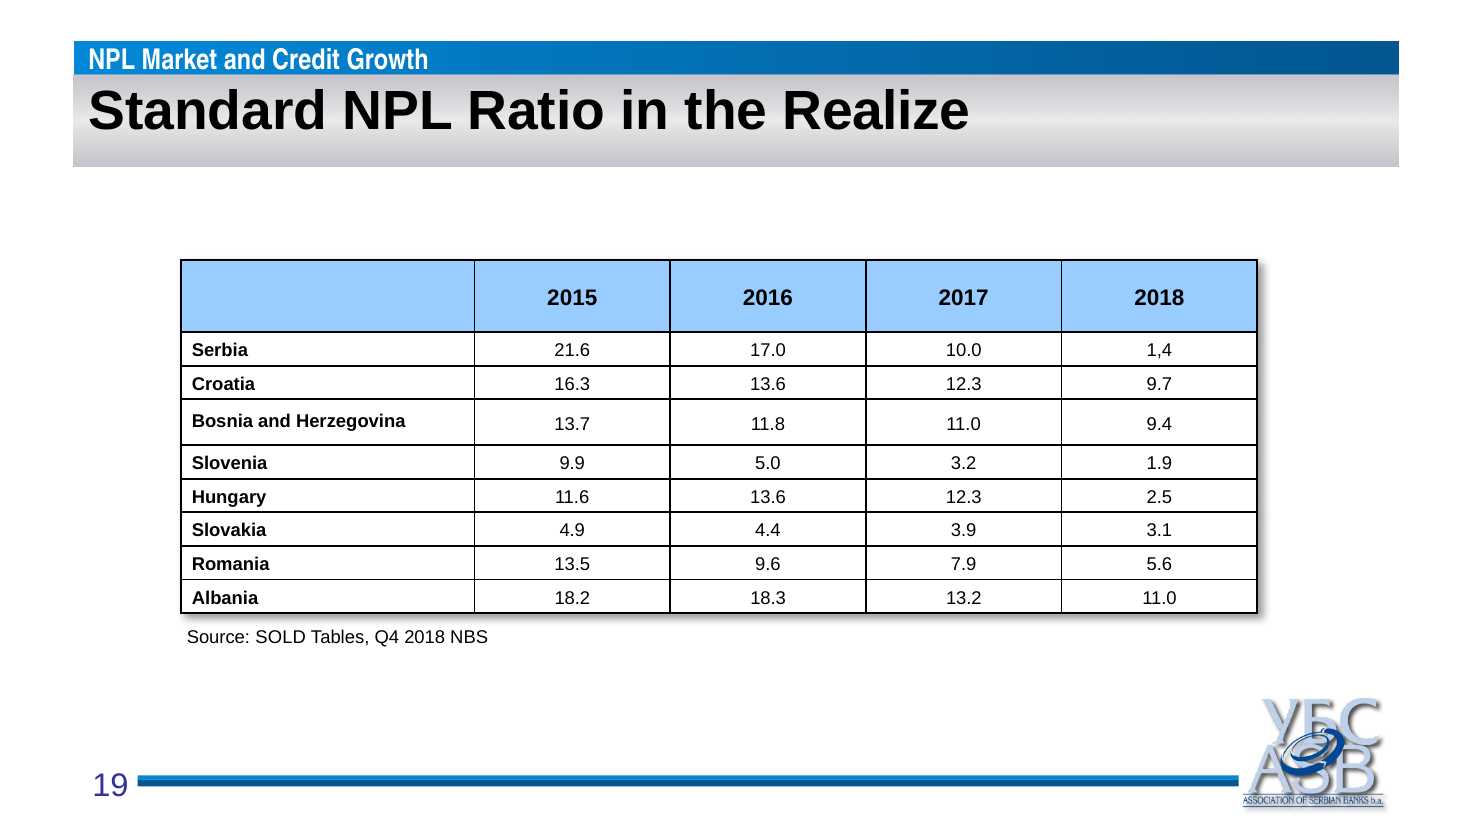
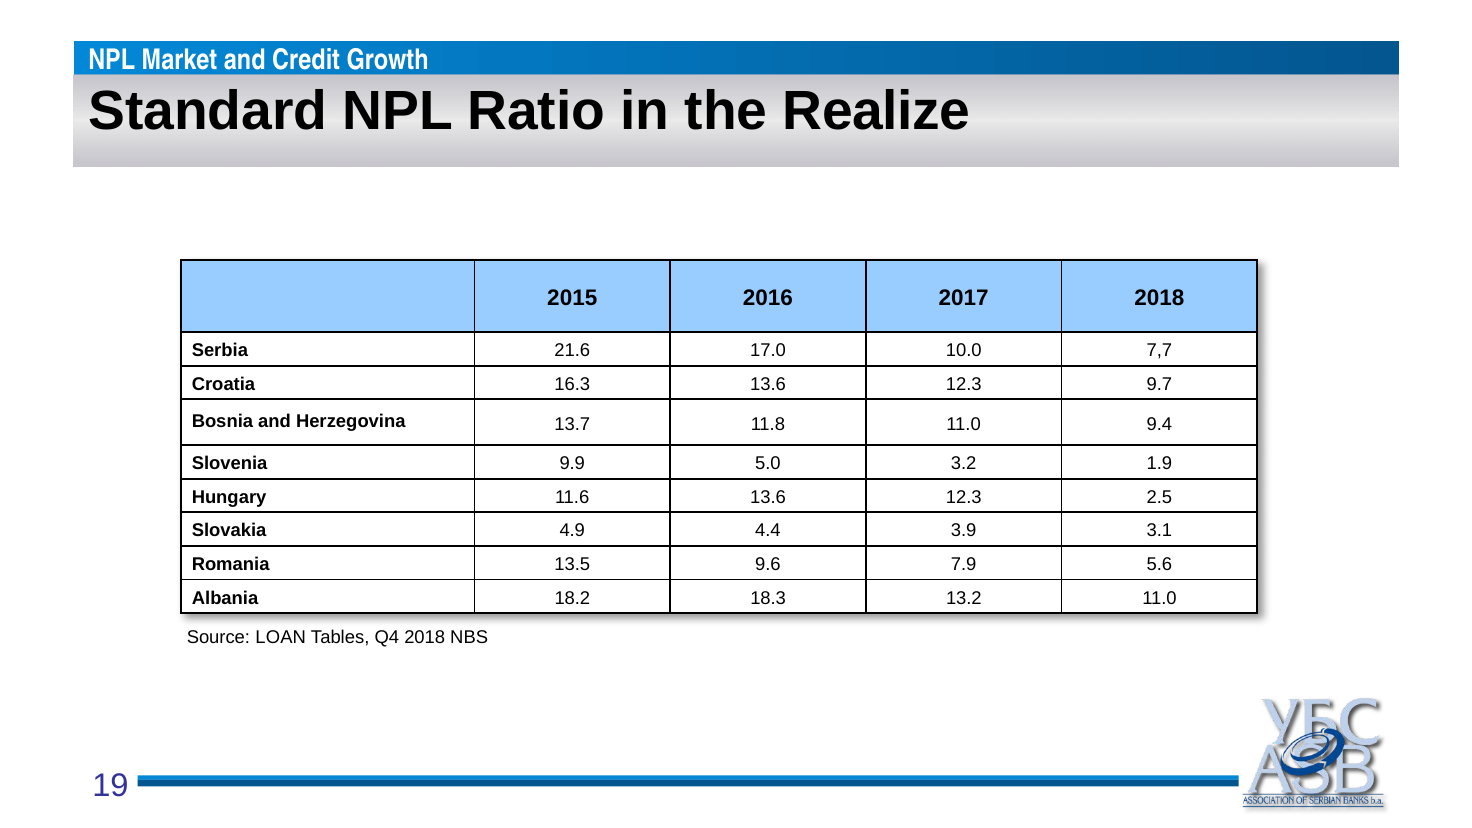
1,4: 1,4 -> 7,7 (1159, 351)
SOLD: SOLD -> LOAN (281, 638)
